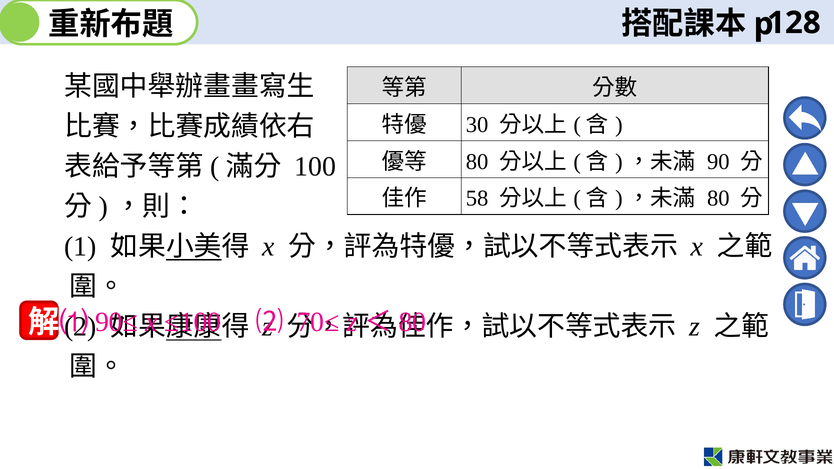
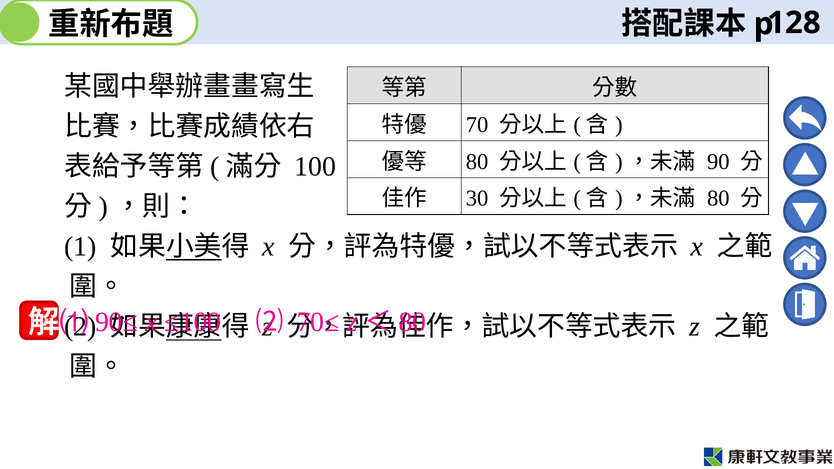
30: 30 -> 70 (477, 125)
58: 58 -> 30 (477, 199)
